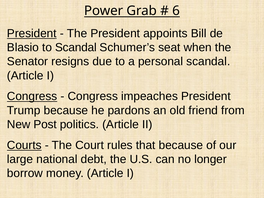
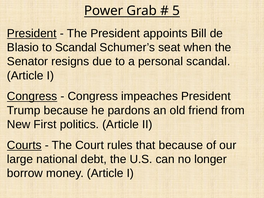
6: 6 -> 5 (176, 11)
Post: Post -> First (45, 124)
